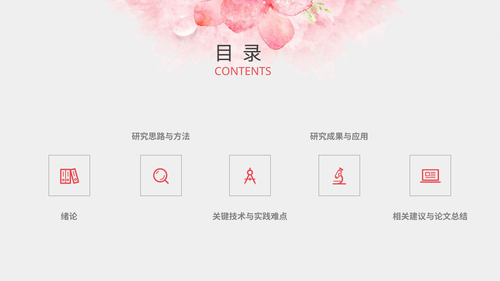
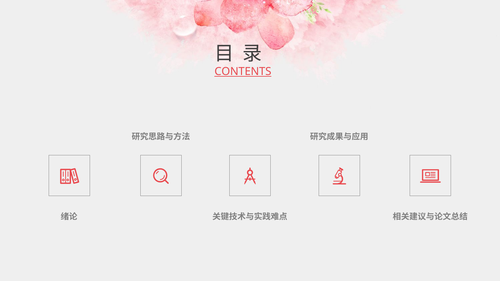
CONTENTS underline: none -> present (243, 71)
